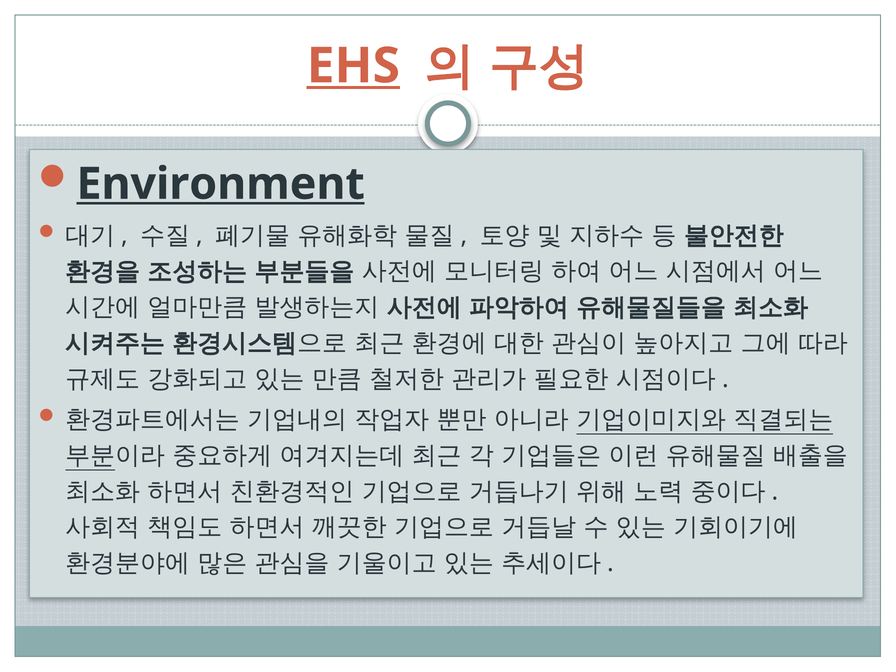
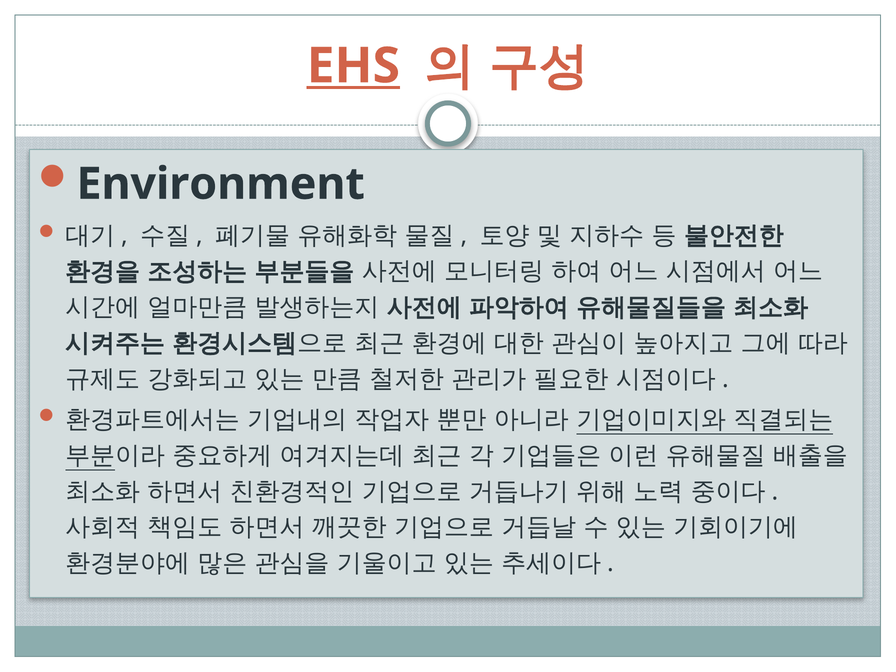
Environment underline: present -> none (221, 184)
